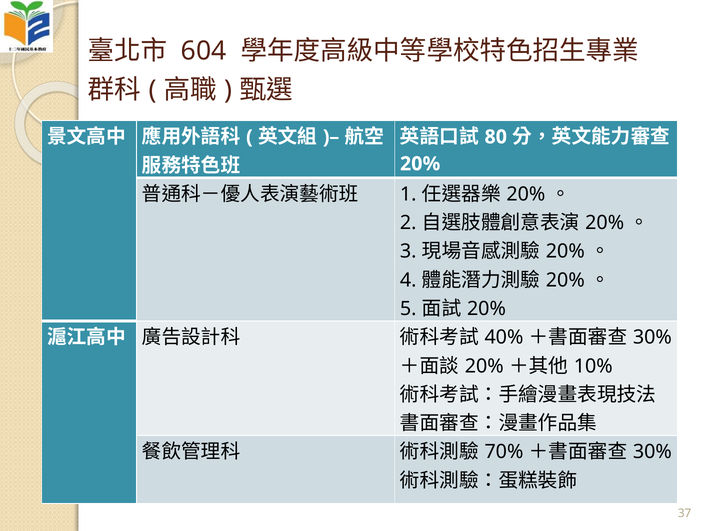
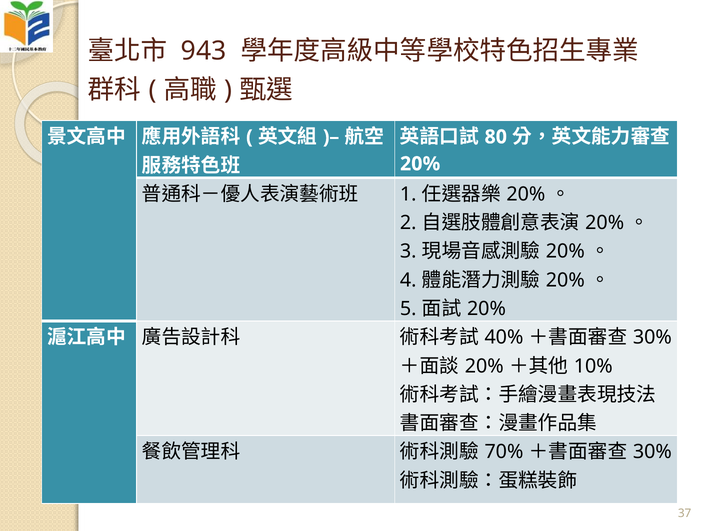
604: 604 -> 943 (204, 51)
